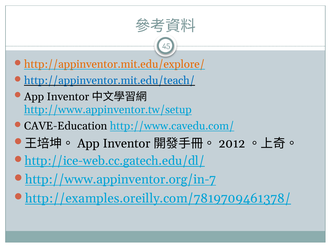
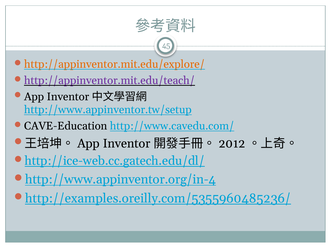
http://appinventor.mit.edu/teach/ colour: blue -> purple (109, 81)
http://www.appinventor.org/in-7: http://www.appinventor.org/in-7 -> http://www.appinventor.org/in-4 (121, 180)
http://examples.oreilly.com/7819709461378/: http://examples.oreilly.com/7819709461378/ -> http://examples.oreilly.com/5355960485236/ (158, 199)
